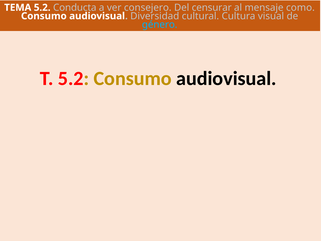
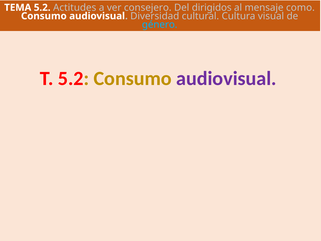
Conducta: Conducta -> Actitudes (75, 8)
censurar: censurar -> dirigidos (212, 8)
audiovisual colour: black -> purple (226, 78)
